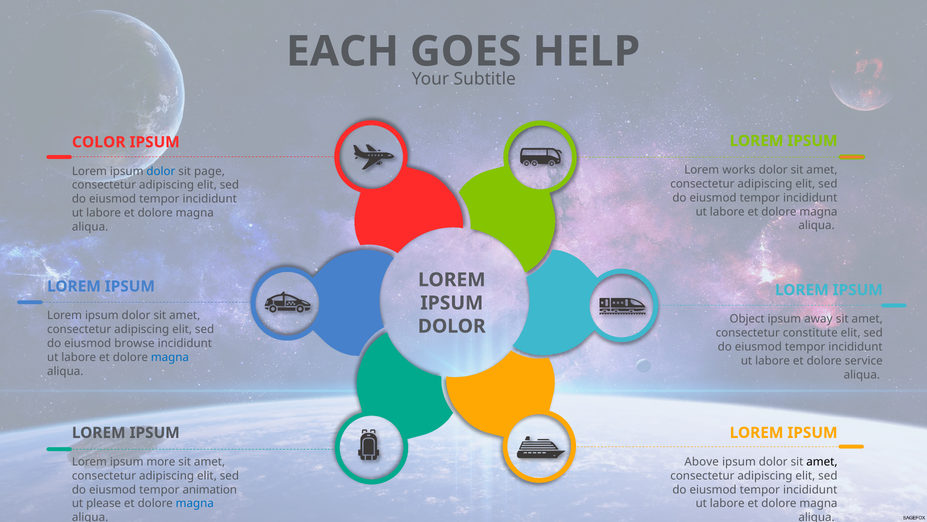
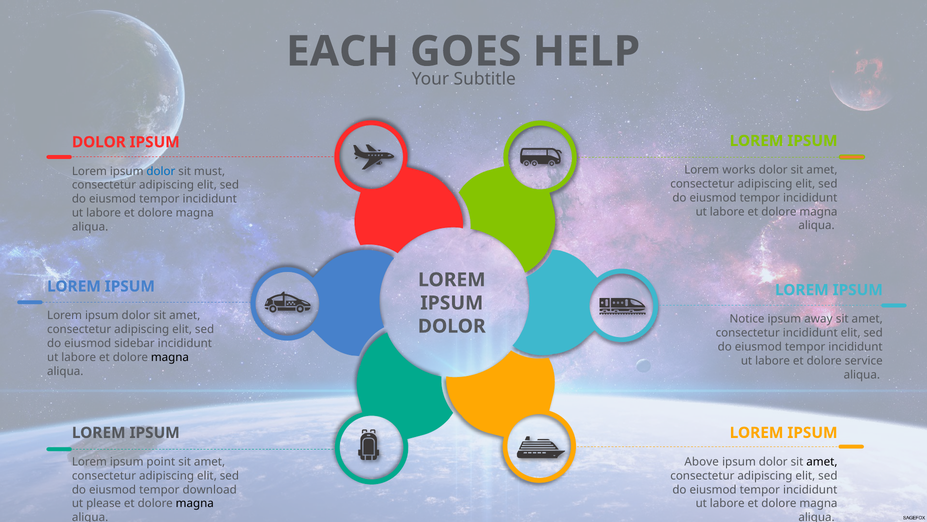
COLOR: COLOR -> DOLOR (99, 142)
page: page -> must (210, 171)
Object: Object -> Notice (747, 319)
consectetur constitute: constitute -> incididunt (810, 333)
browse: browse -> sidebar (135, 343)
magna colour: blue -> black (170, 357)
more: more -> point (161, 461)
animation: animation -> download (210, 489)
magna colour: blue -> black (195, 503)
